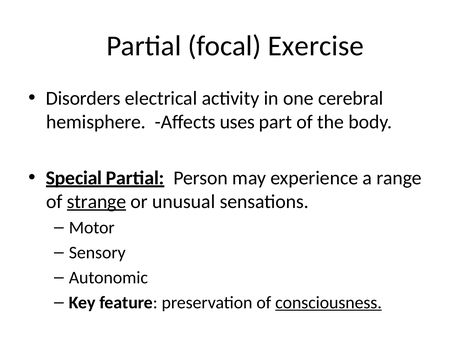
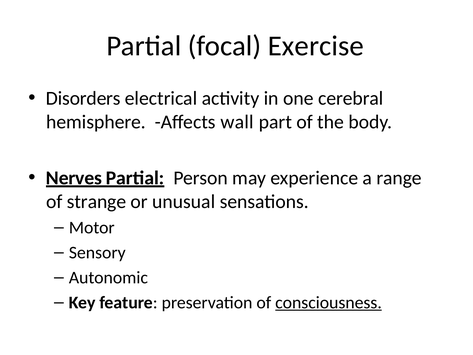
uses: uses -> wall (237, 122)
Special: Special -> Nerves (74, 178)
strange underline: present -> none (97, 201)
